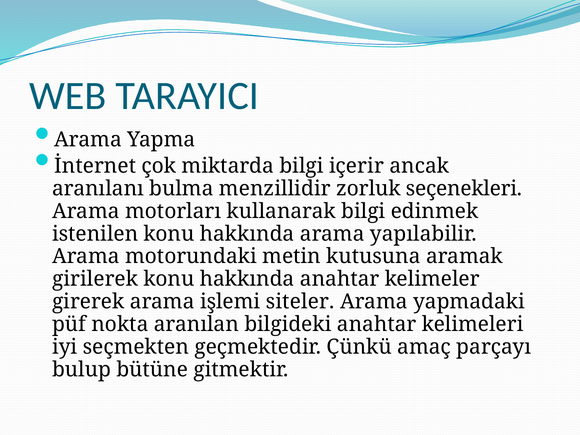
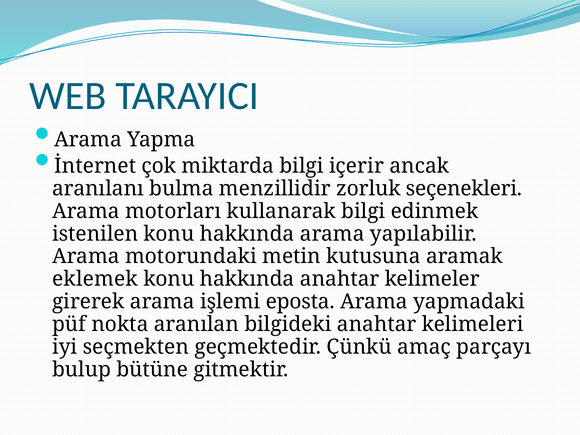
girilerek: girilerek -> eklemek (95, 279)
siteler: siteler -> eposta (300, 302)
